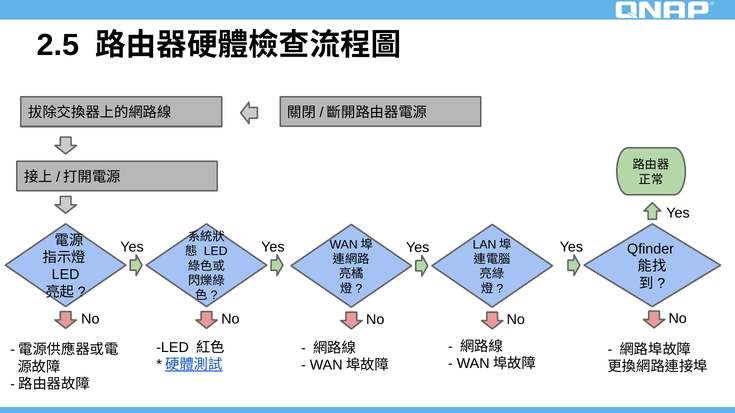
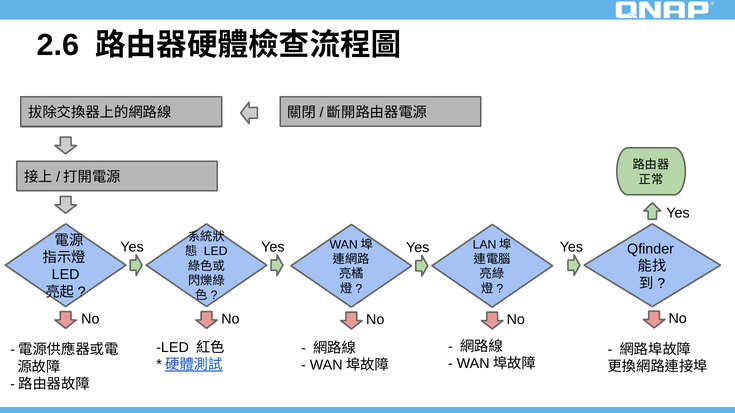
2.5: 2.5 -> 2.6 (58, 45)
